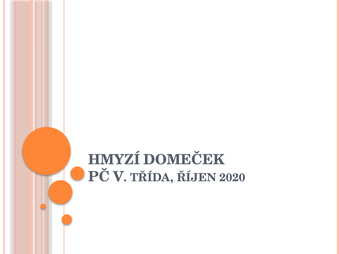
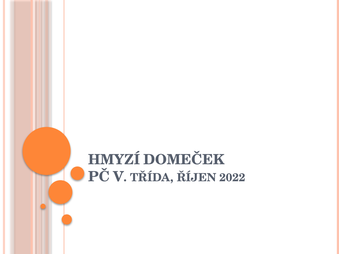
2020: 2020 -> 2022 (232, 178)
